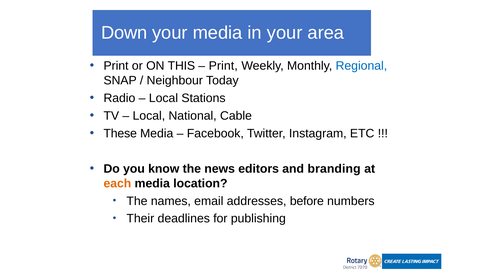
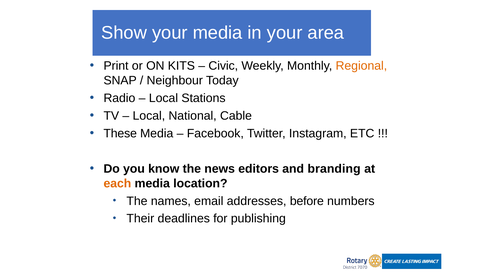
Down: Down -> Show (124, 33)
THIS: THIS -> KITS (181, 66)
Print: Print -> Civic (223, 66)
Regional colour: blue -> orange (361, 66)
